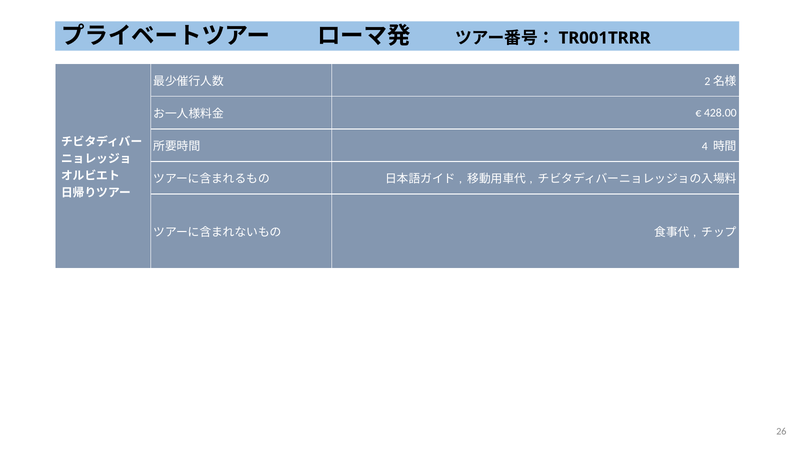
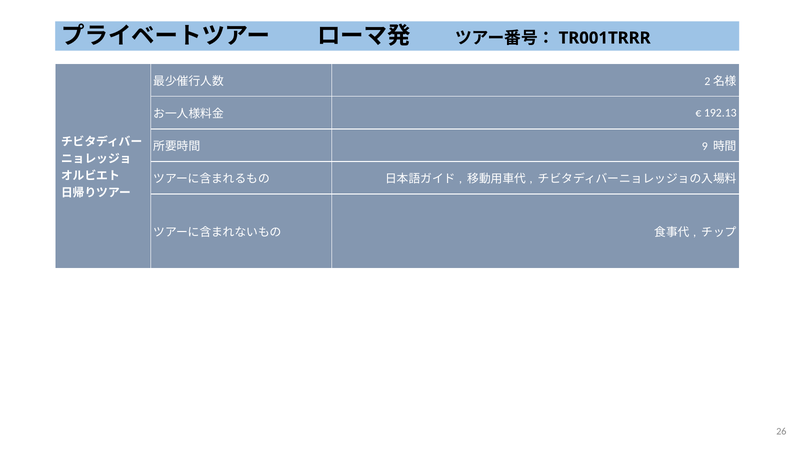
428.00: 428.00 -> 192.13 (720, 113)
4: 4 -> 9 (705, 146)
